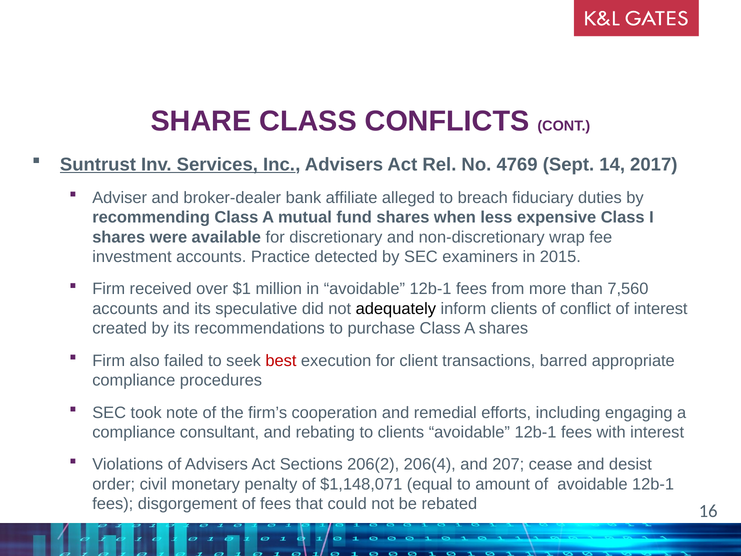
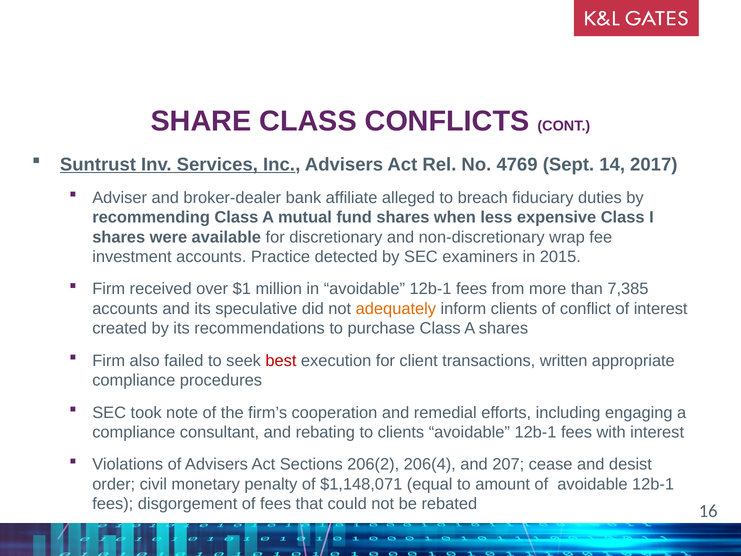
7,560: 7,560 -> 7,385 (628, 289)
adequately colour: black -> orange (396, 309)
barred: barred -> written (564, 361)
